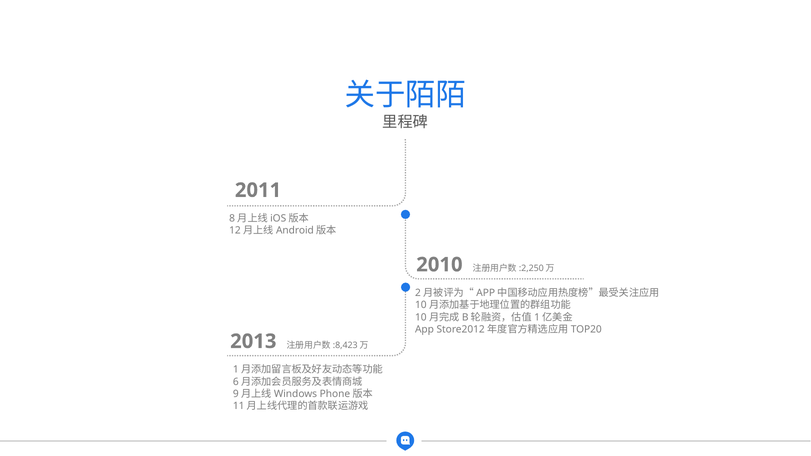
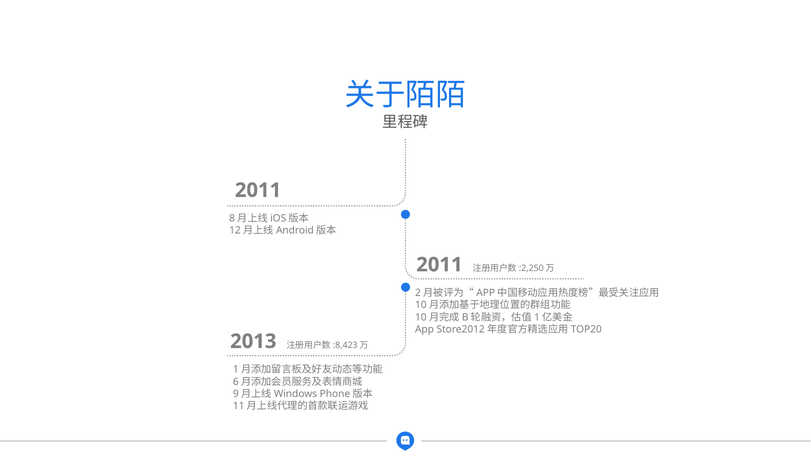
2010: 2010 -> 2011 (439, 265)
